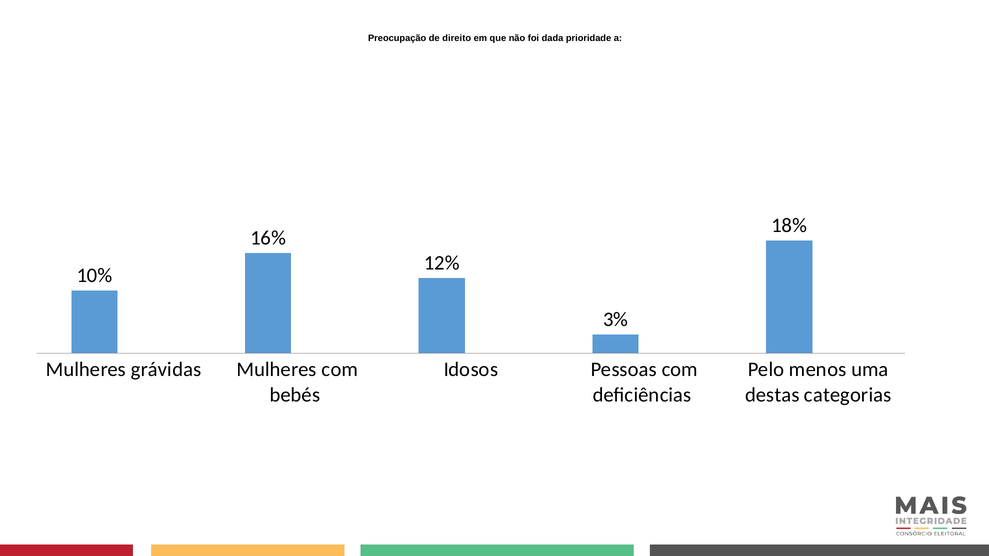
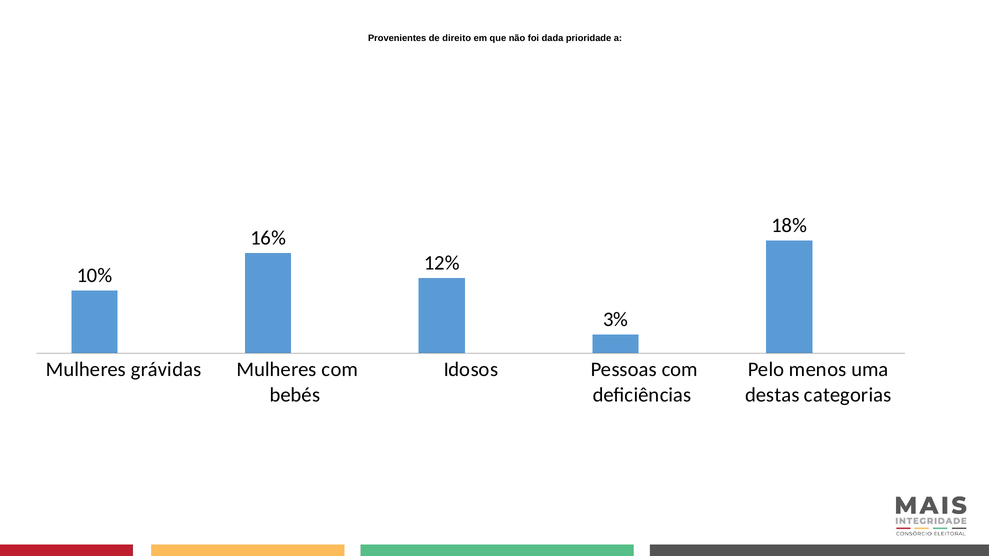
Preocupação: Preocupação -> Provenientes (397, 38)
